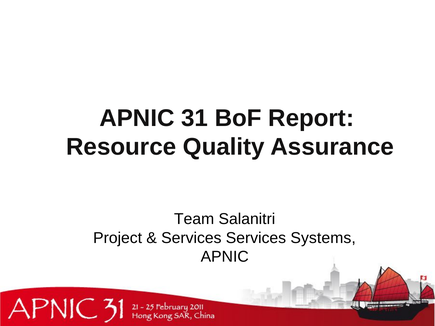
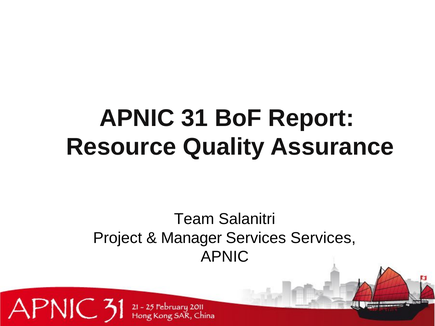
Services: Services -> Manager (191, 238)
Services Systems: Systems -> Services (323, 238)
